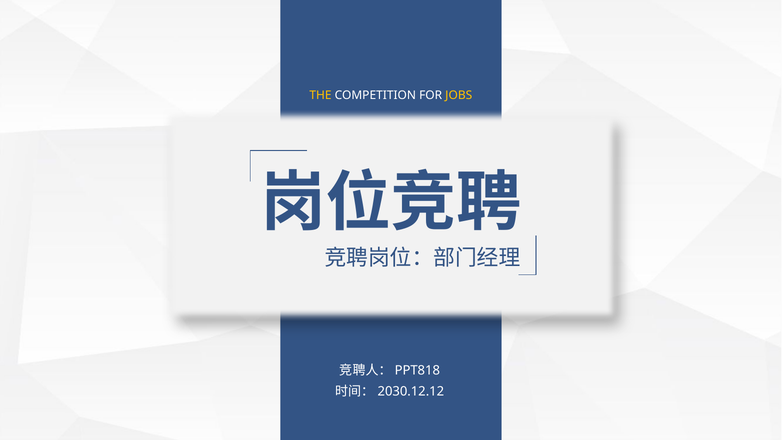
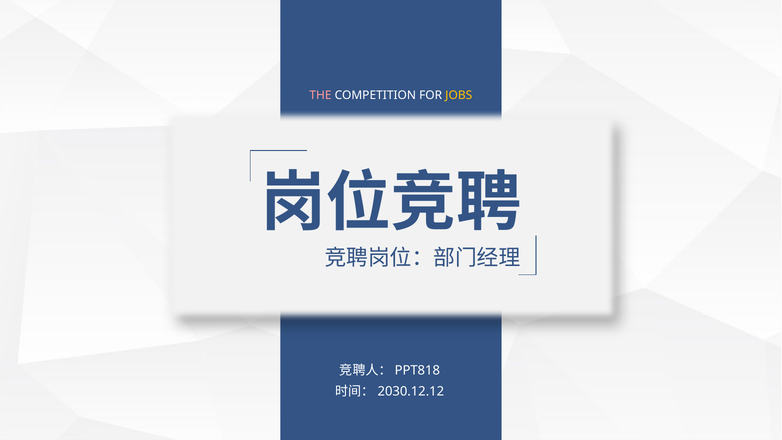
THE colour: yellow -> pink (321, 95)
